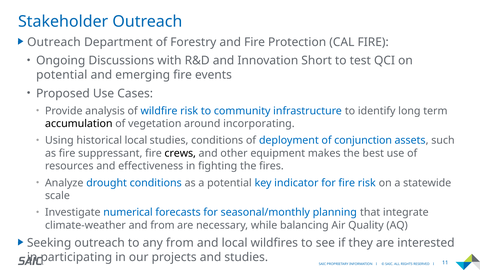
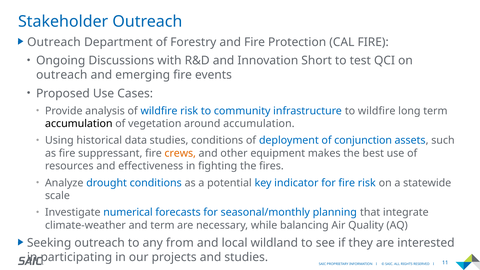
potential: potential -> outreach (62, 75)
to identify: identify -> wildfire (377, 111)
around incorporating: incorporating -> accumulation (259, 124)
historical local: local -> data (136, 140)
crews colour: black -> orange (180, 153)
and from: from -> term (162, 225)
wildfires: wildfires -> wildland (274, 243)
